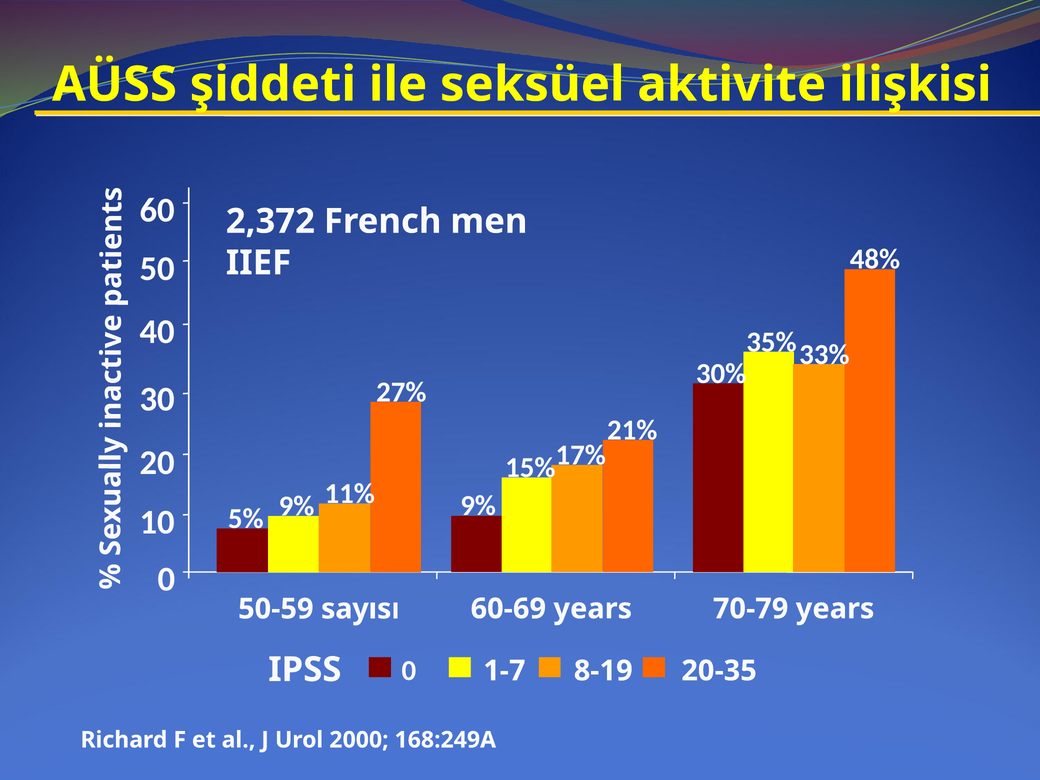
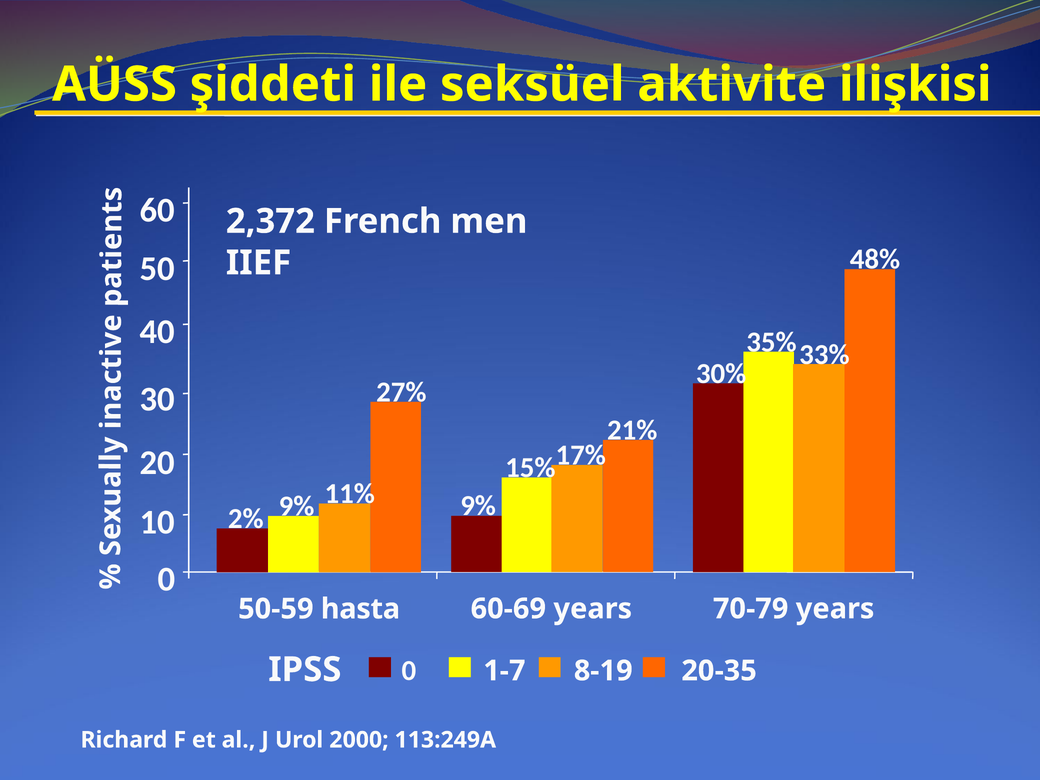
5%: 5% -> 2% (246, 519)
sayısı: sayısı -> hasta (360, 609)
168:249A: 168:249A -> 113:249A (445, 740)
